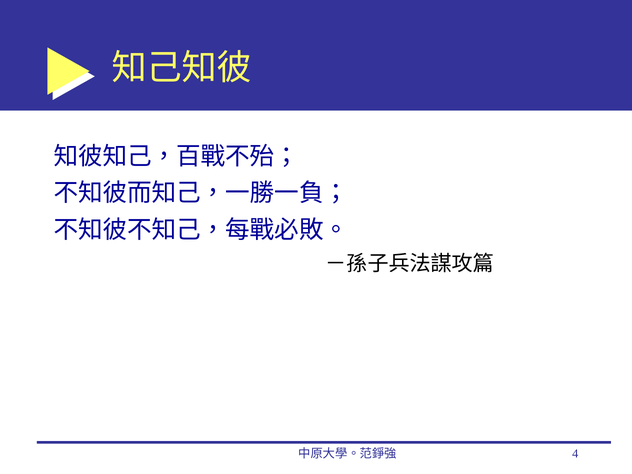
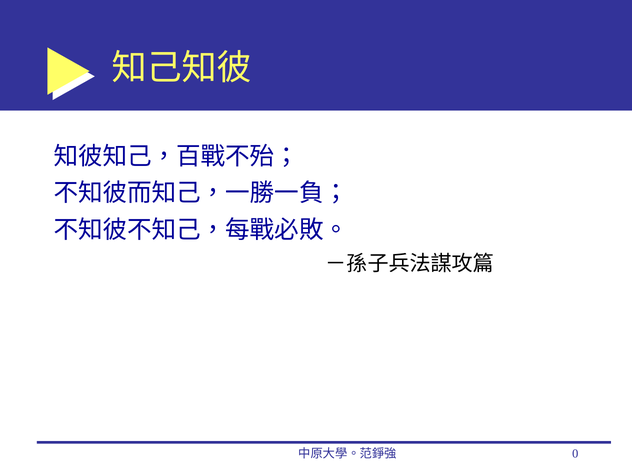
4: 4 -> 0 (575, 454)
